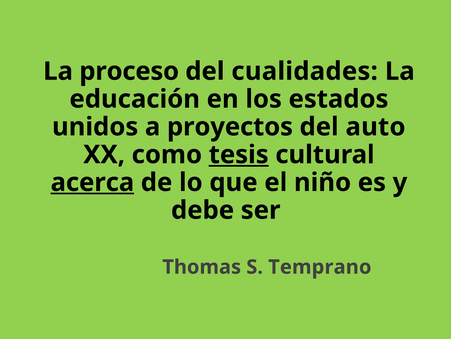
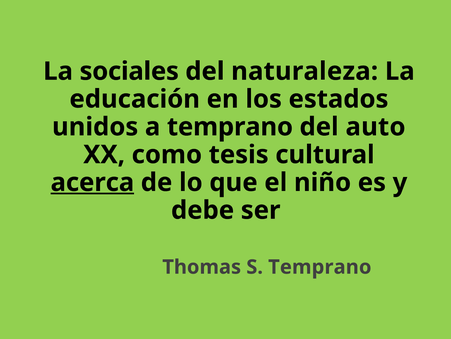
proceso: proceso -> sociales (129, 71)
cualidades: cualidades -> naturaleza (305, 71)
a proyectos: proyectos -> temprano (230, 127)
tesis underline: present -> none (239, 154)
